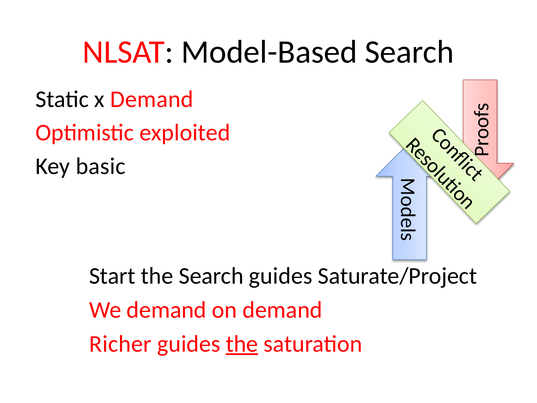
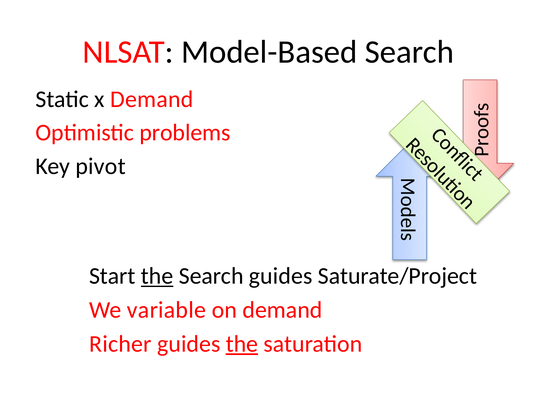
exploited: exploited -> problems (185, 133)
basic: basic -> pivot (101, 166)
the underline: none -> present (157, 276)
We demand: demand -> variable (166, 310)
